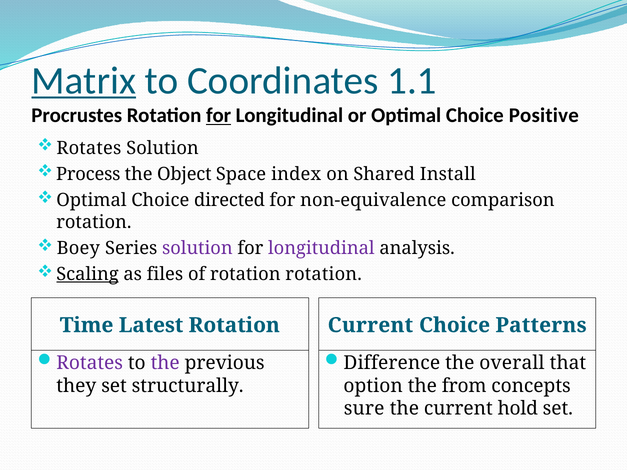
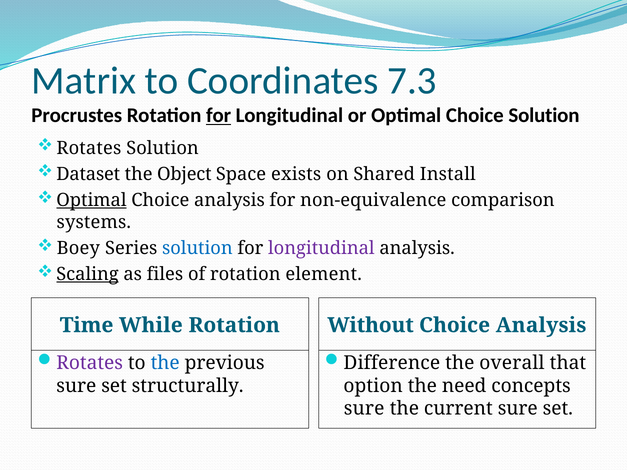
Matrix underline: present -> none (84, 81)
1.1: 1.1 -> 7.3 (412, 81)
Choice Positive: Positive -> Solution (544, 116)
Process: Process -> Dataset (88, 174)
index: index -> exists (296, 174)
Optimal underline: none -> present (91, 200)
directed: directed -> analysis (229, 200)
rotation: rotation -> systems (94, 222)
solution colour: purple -> blue (197, 248)
rotation rotation: rotation -> element (324, 274)
Latest: Latest -> While (151, 325)
Rotation Current: Current -> Without (371, 325)
Patterns: Patterns -> Analysis (541, 325)
the colour: purple -> blue (165, 363)
they: they -> sure (76, 386)
from: from -> need (464, 386)
current hold: hold -> sure (518, 409)
